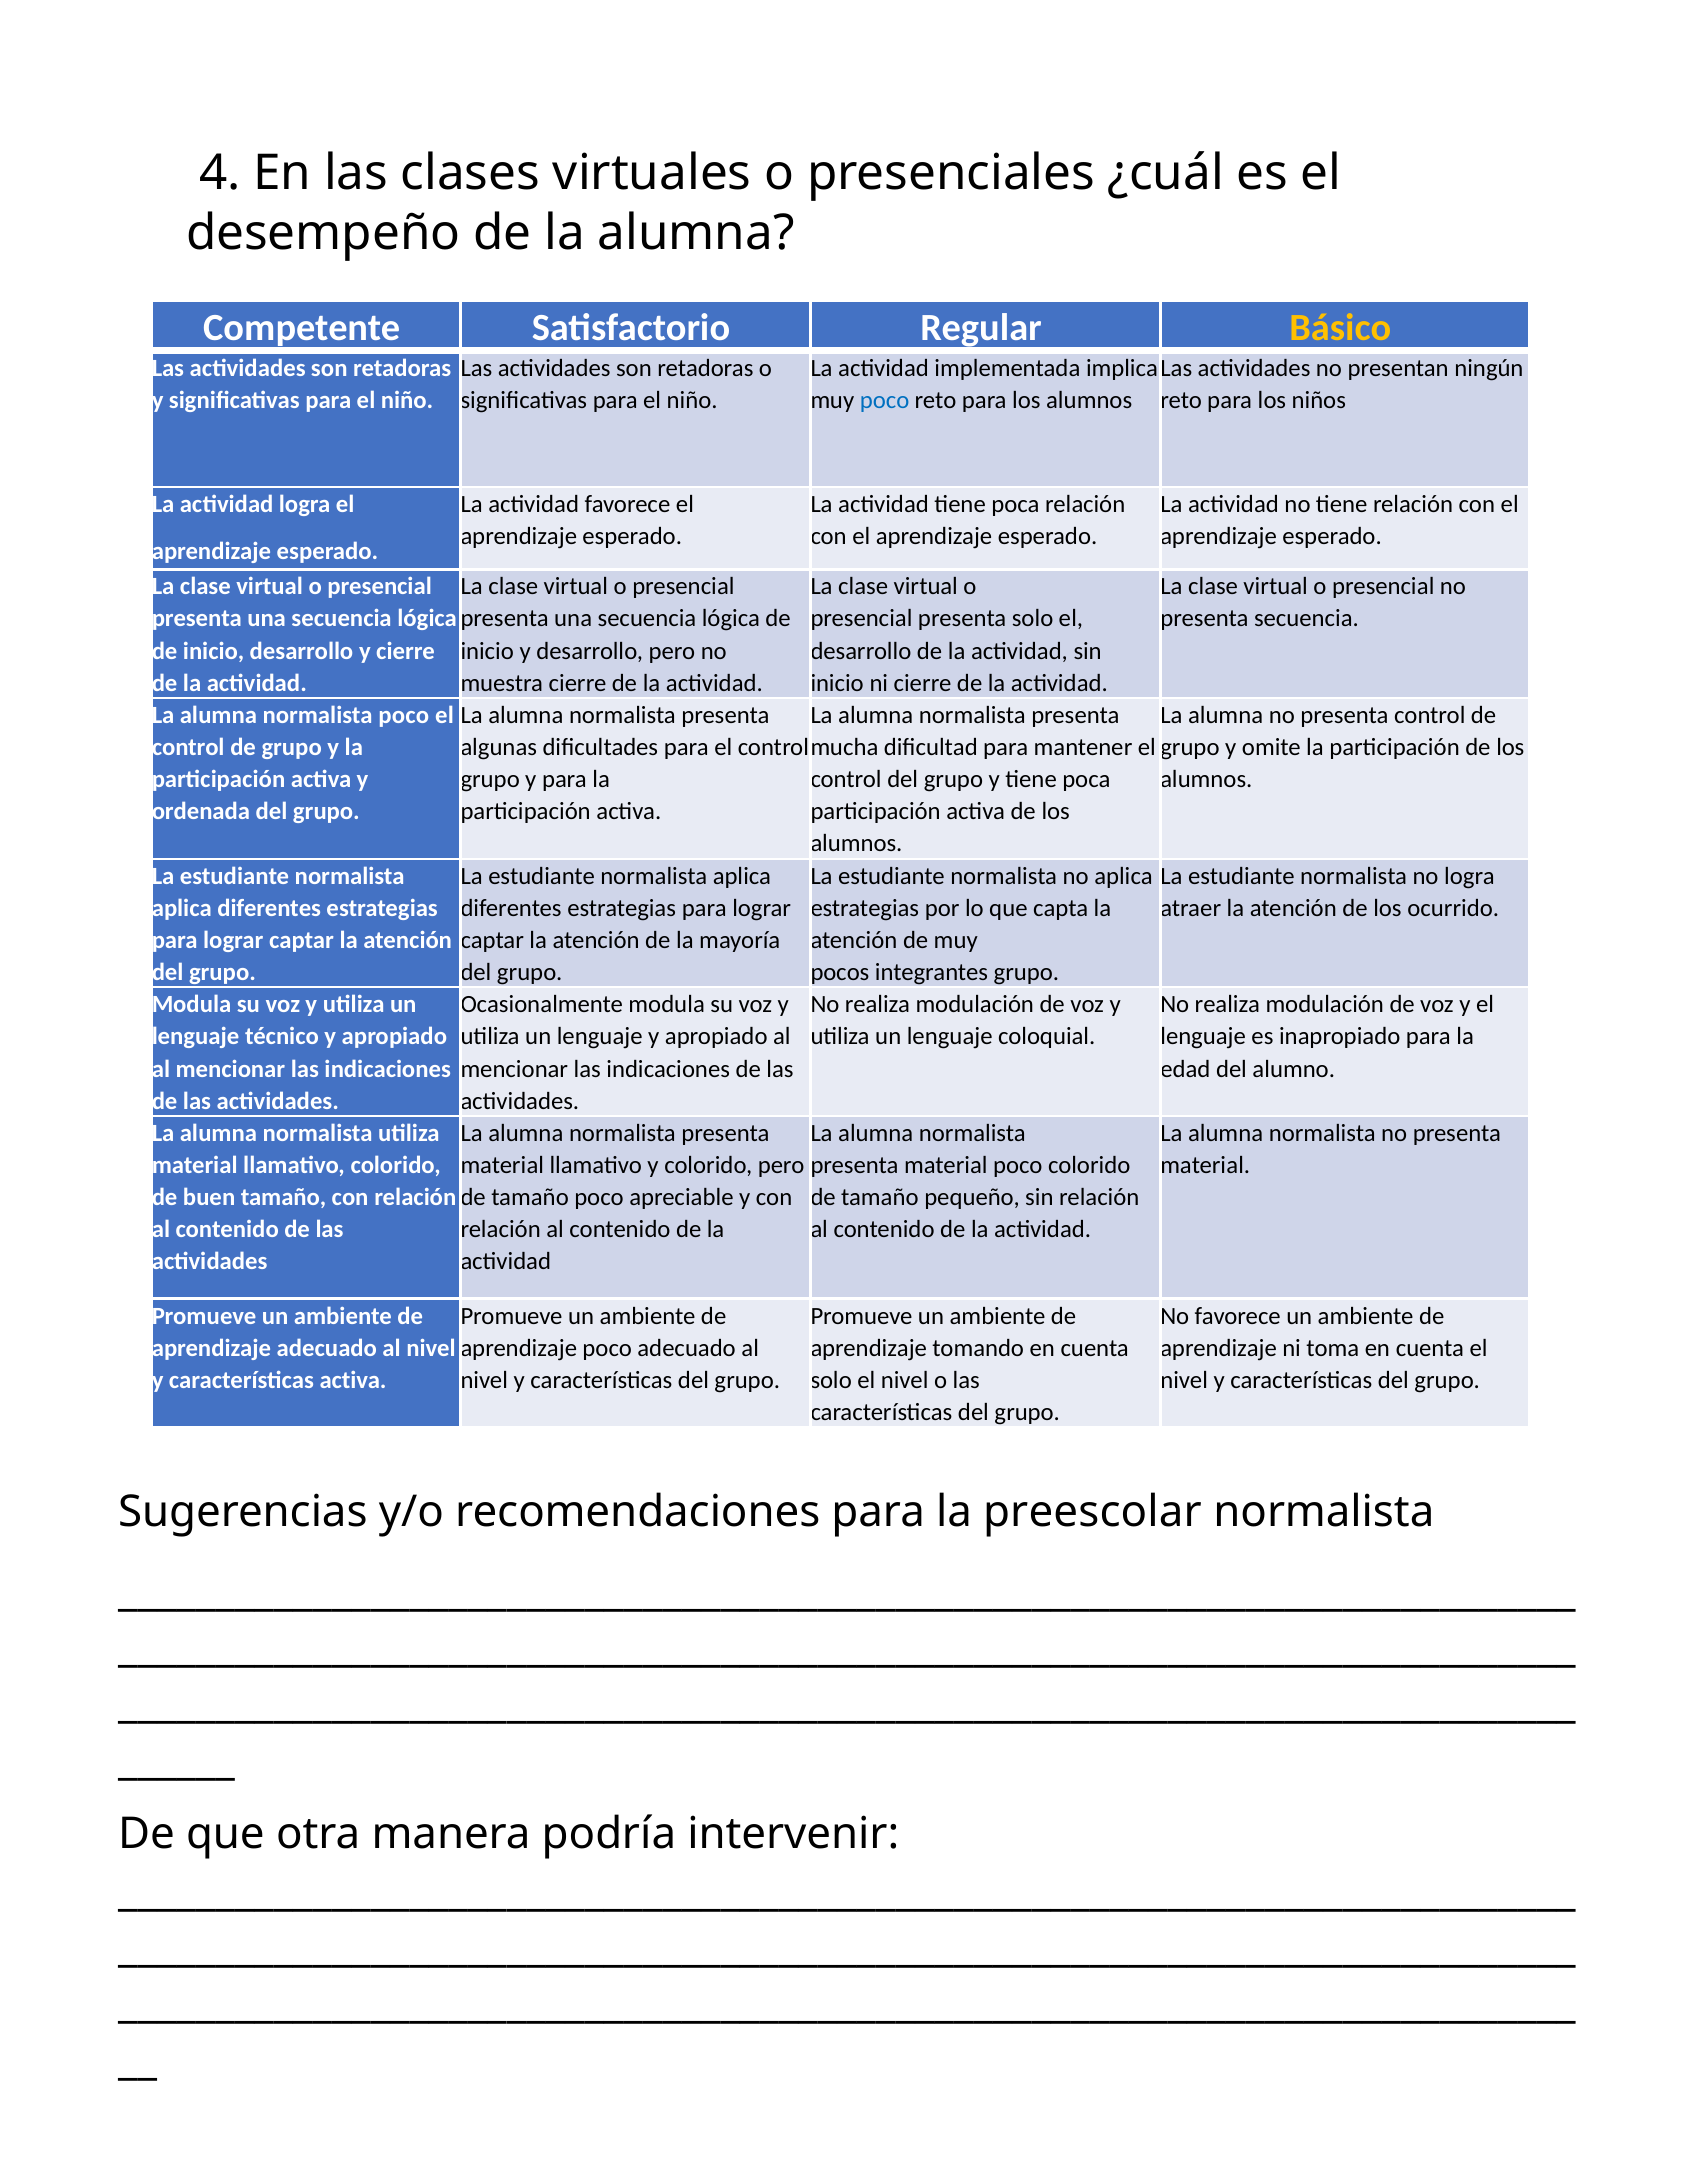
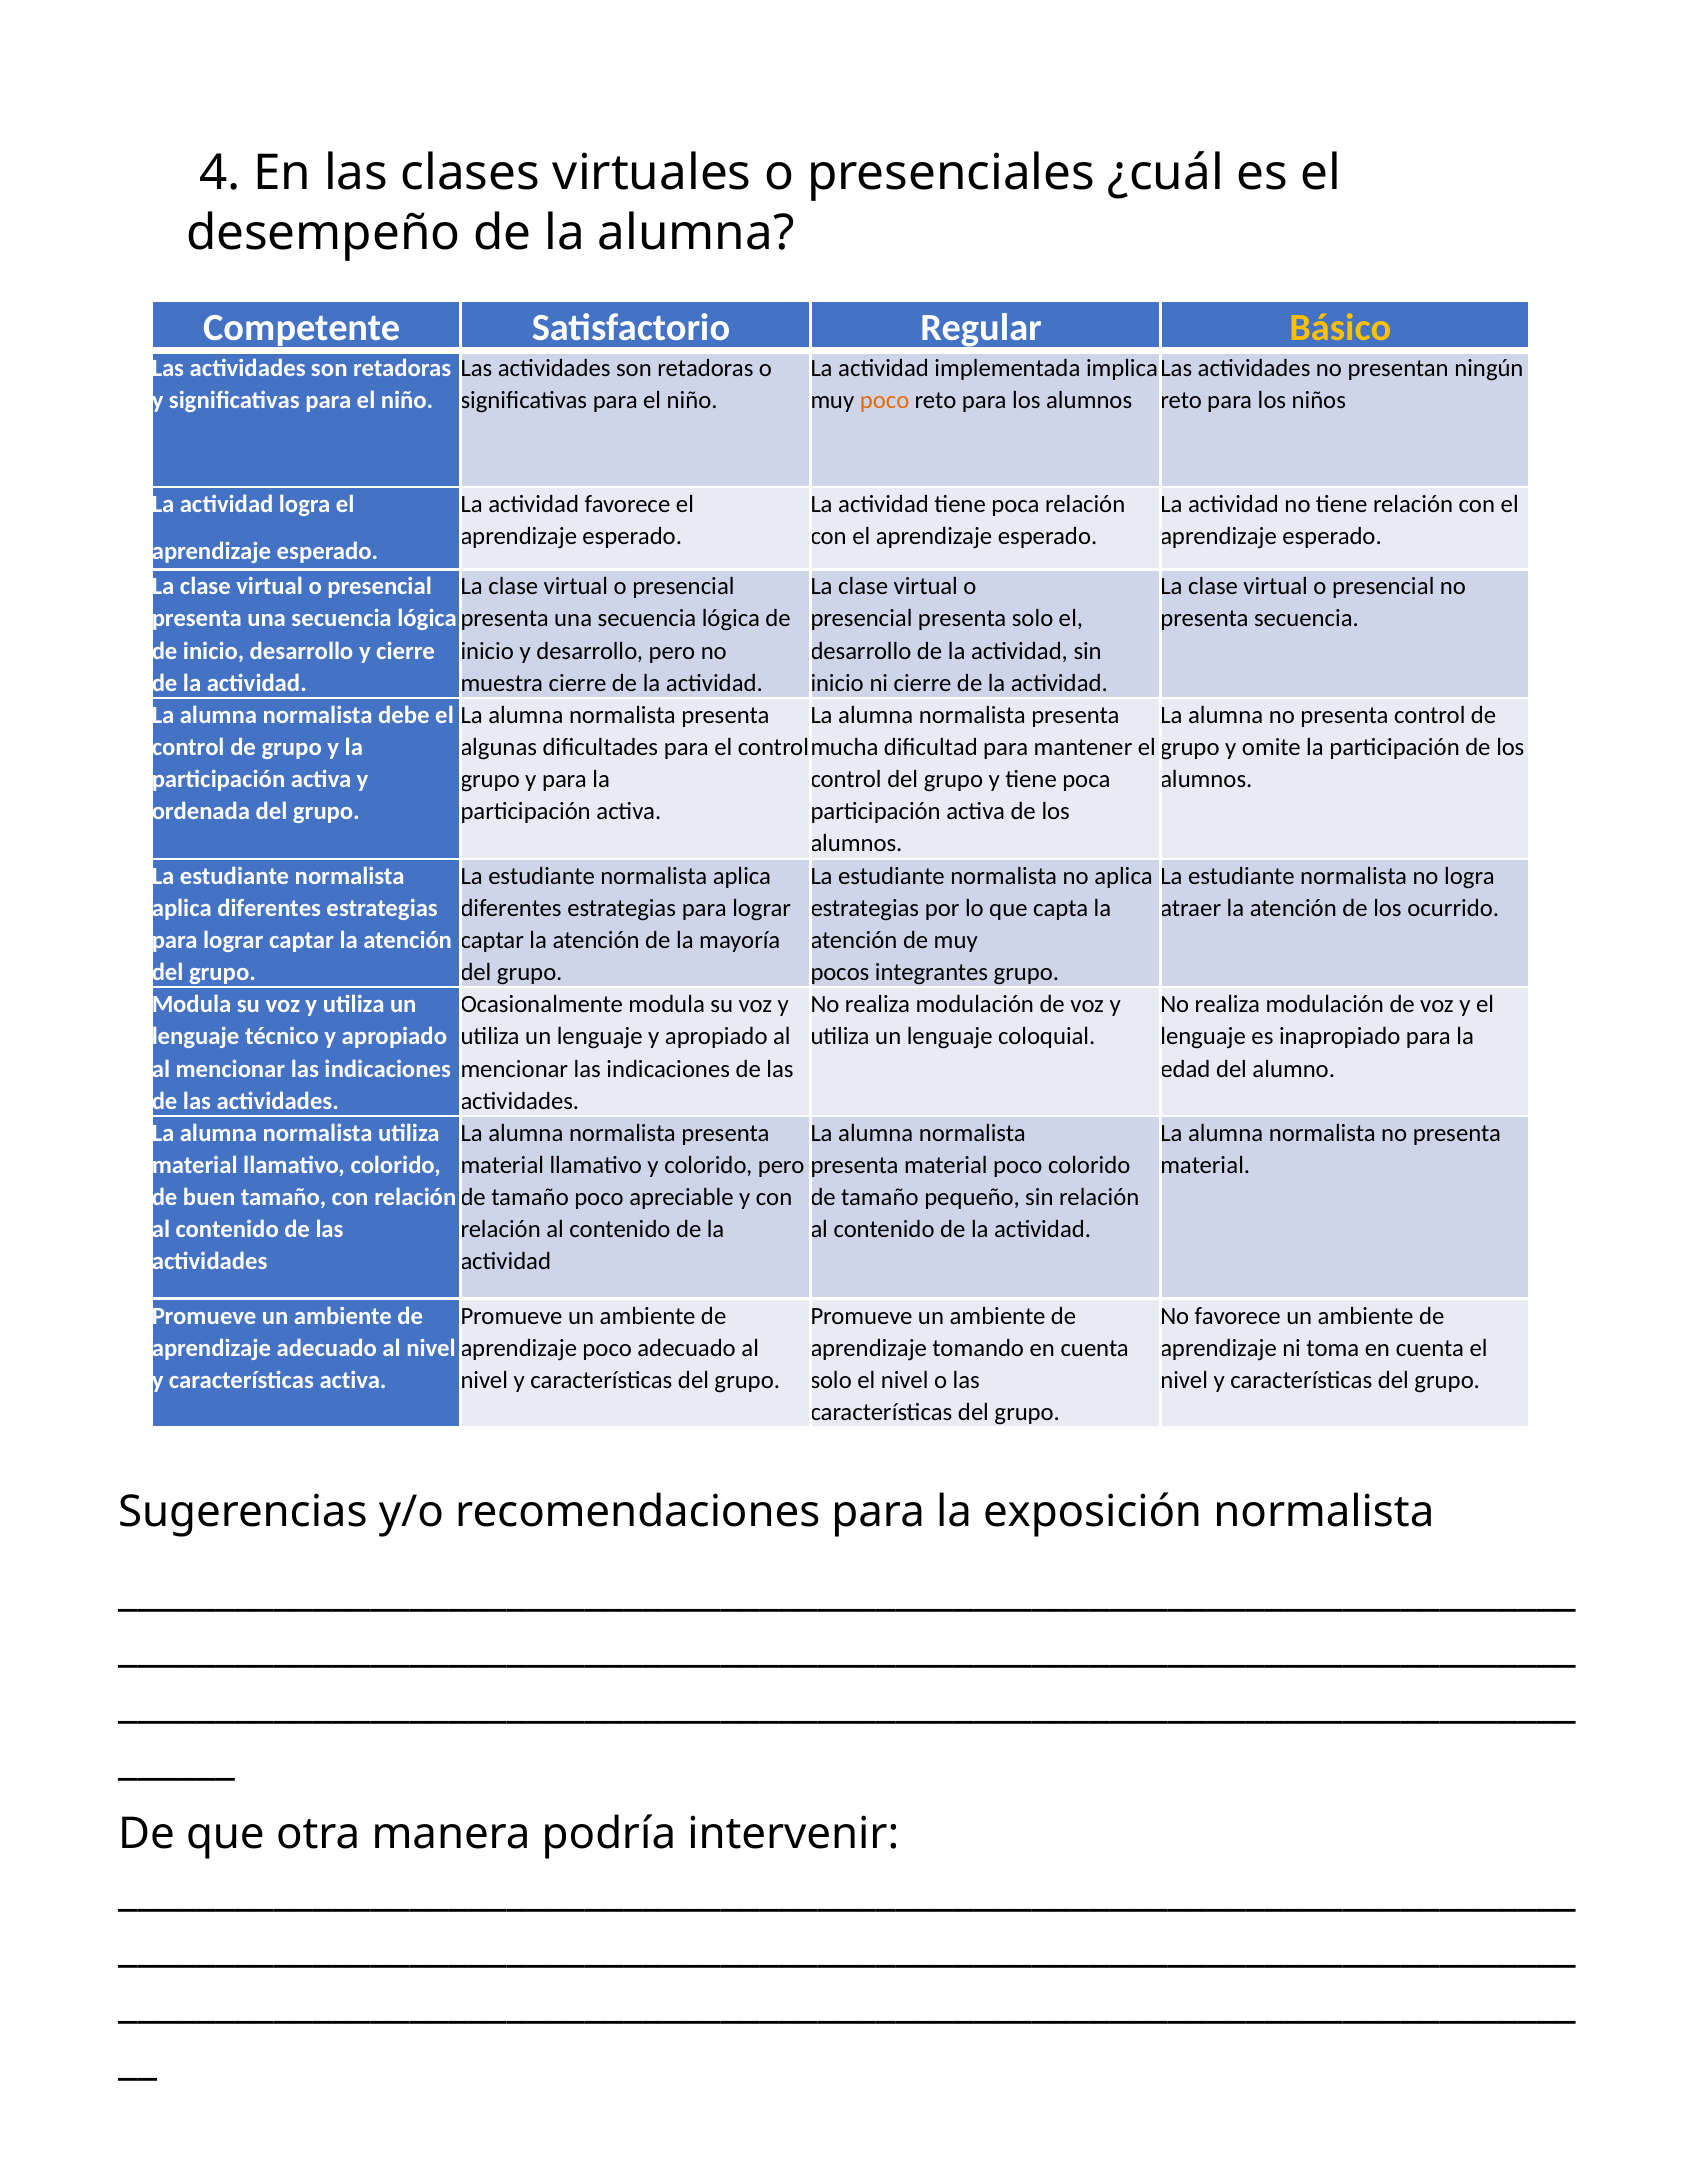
poco colour: blue -> orange (885, 400)
normalista poco: poco -> debe (404, 715)
preescolar: preescolar -> exposición (1093, 1513)
